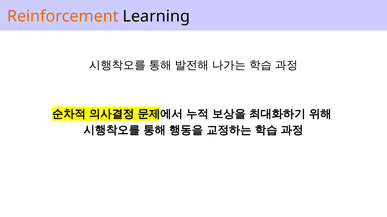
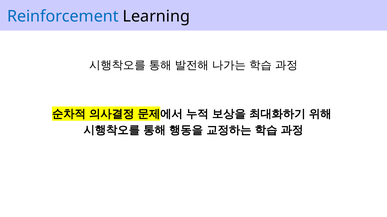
Reinforcement colour: orange -> blue (63, 16)
